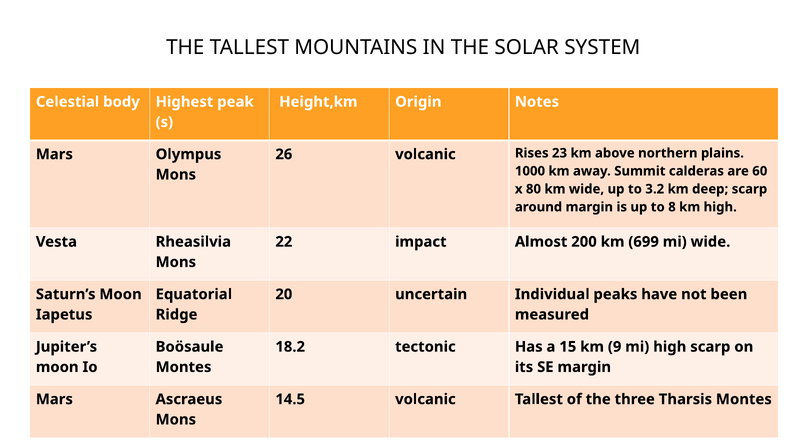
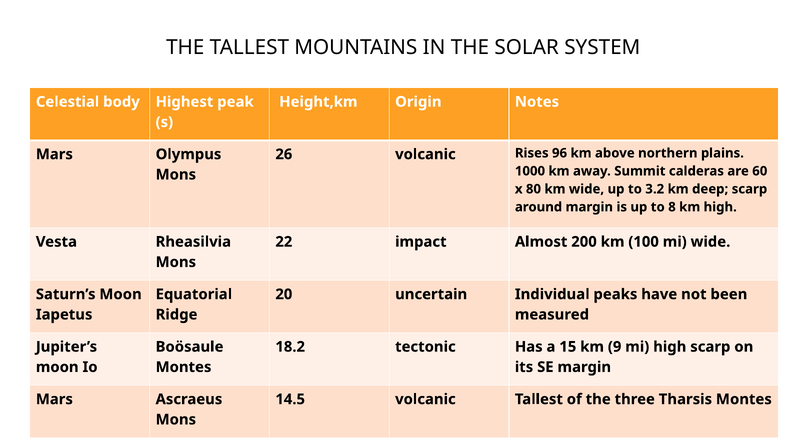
23: 23 -> 96 (560, 153)
699: 699 -> 100 (644, 242)
